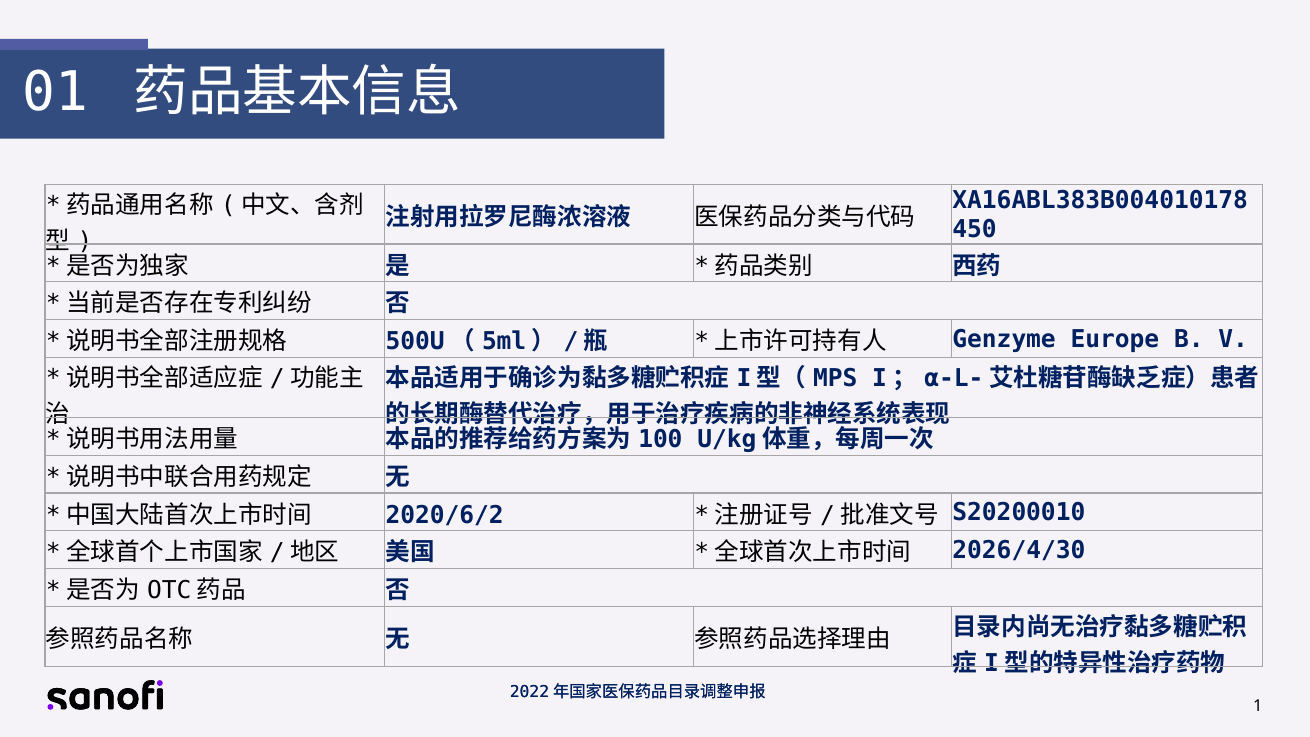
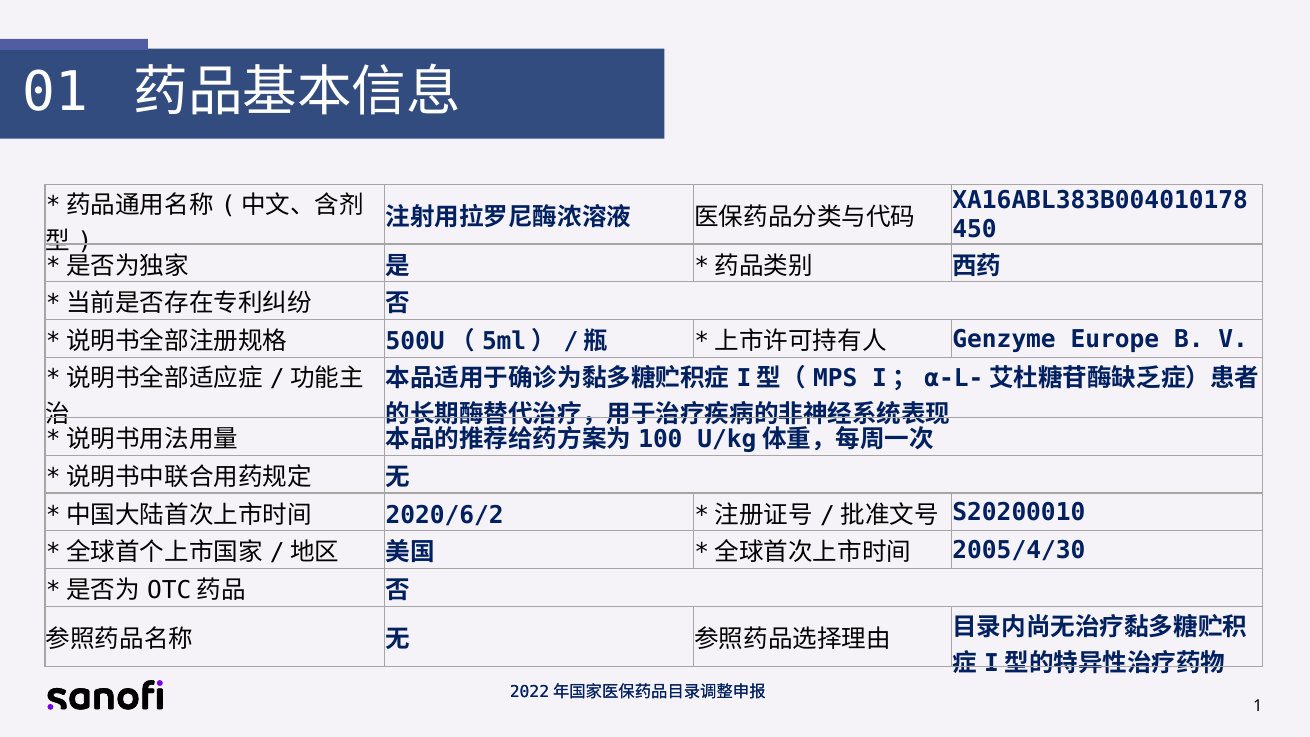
2026/4/30: 2026/4/30 -> 2005/4/30 (1019, 550)
